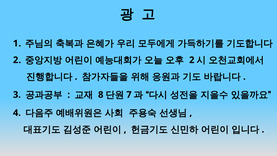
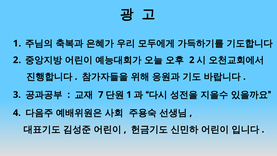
8: 8 -> 7 (101, 95)
7: 7 -> 1 (129, 95)
